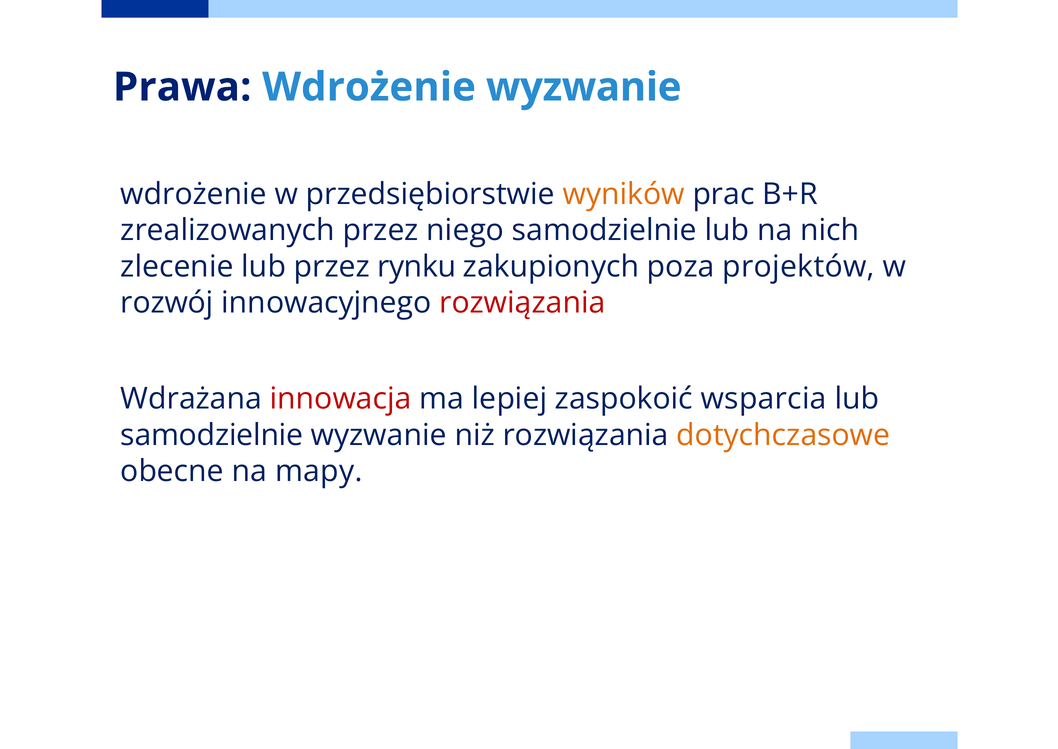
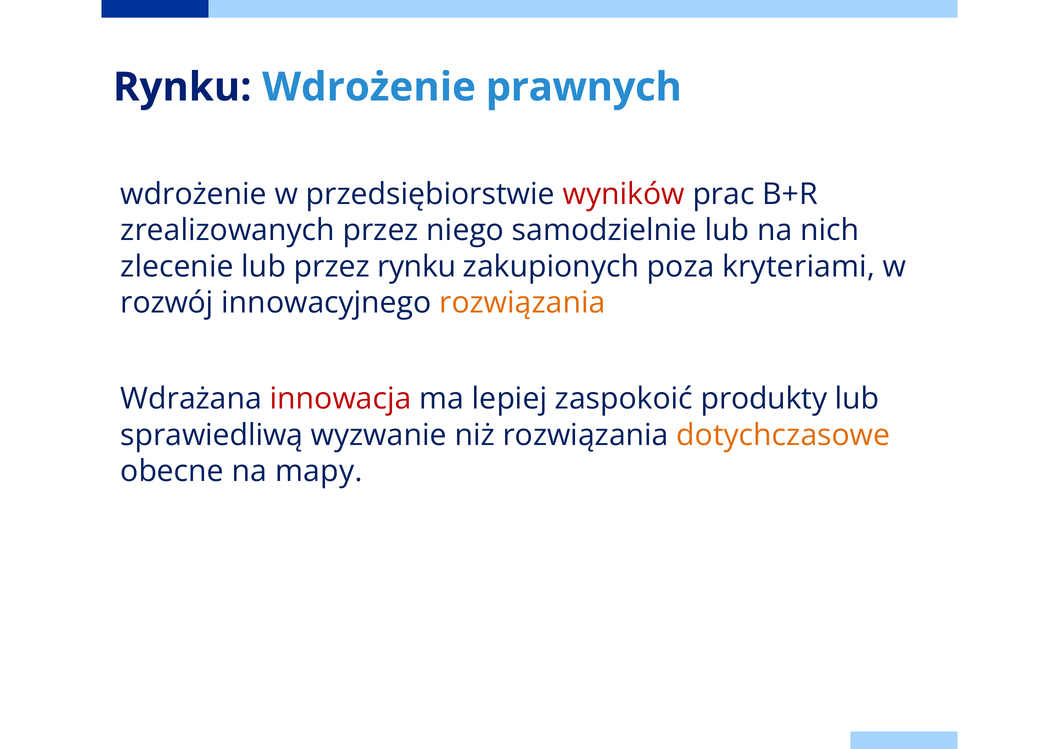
Prawa: Prawa -> Rynku (182, 87)
Wdrożenie wyzwanie: wyzwanie -> prawnych (584, 87)
wyników colour: orange -> red (624, 194)
projektów: projektów -> kryteriami (799, 267)
rozwiązania colour: red -> orange (522, 303)
wsparcia: wsparcia -> produkty (764, 399)
samodzielnie: samodzielnie -> sprawiedliwą (212, 435)
